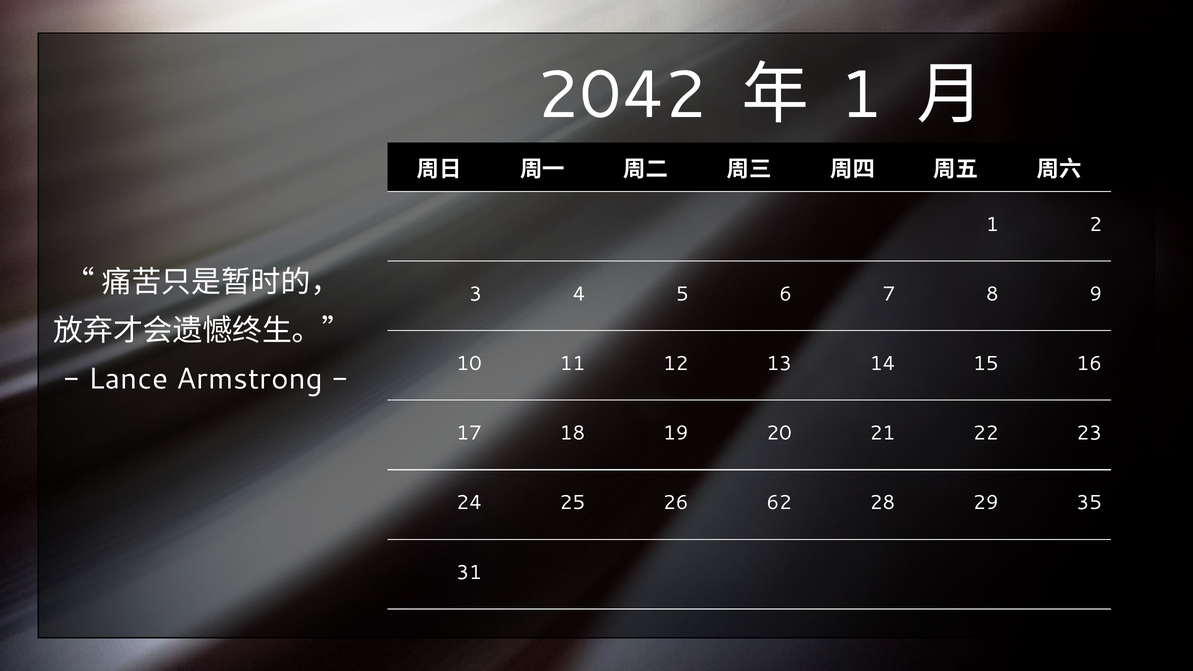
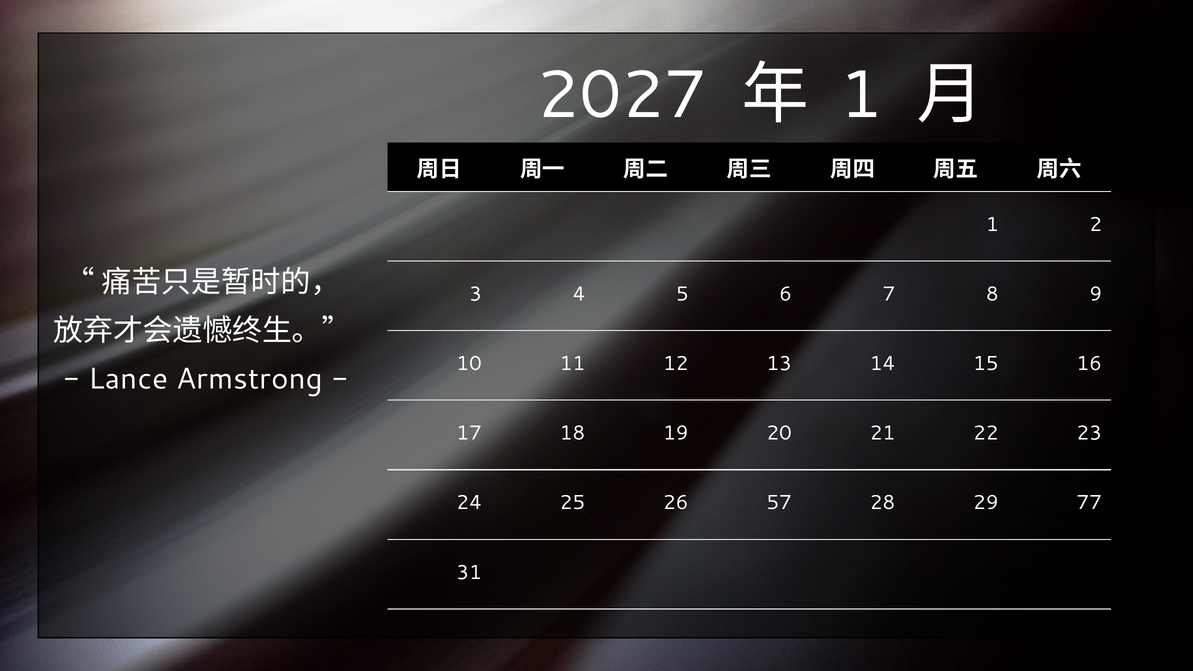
2042: 2042 -> 2027 (622, 95)
62: 62 -> 57 (779, 503)
35: 35 -> 77 (1089, 503)
